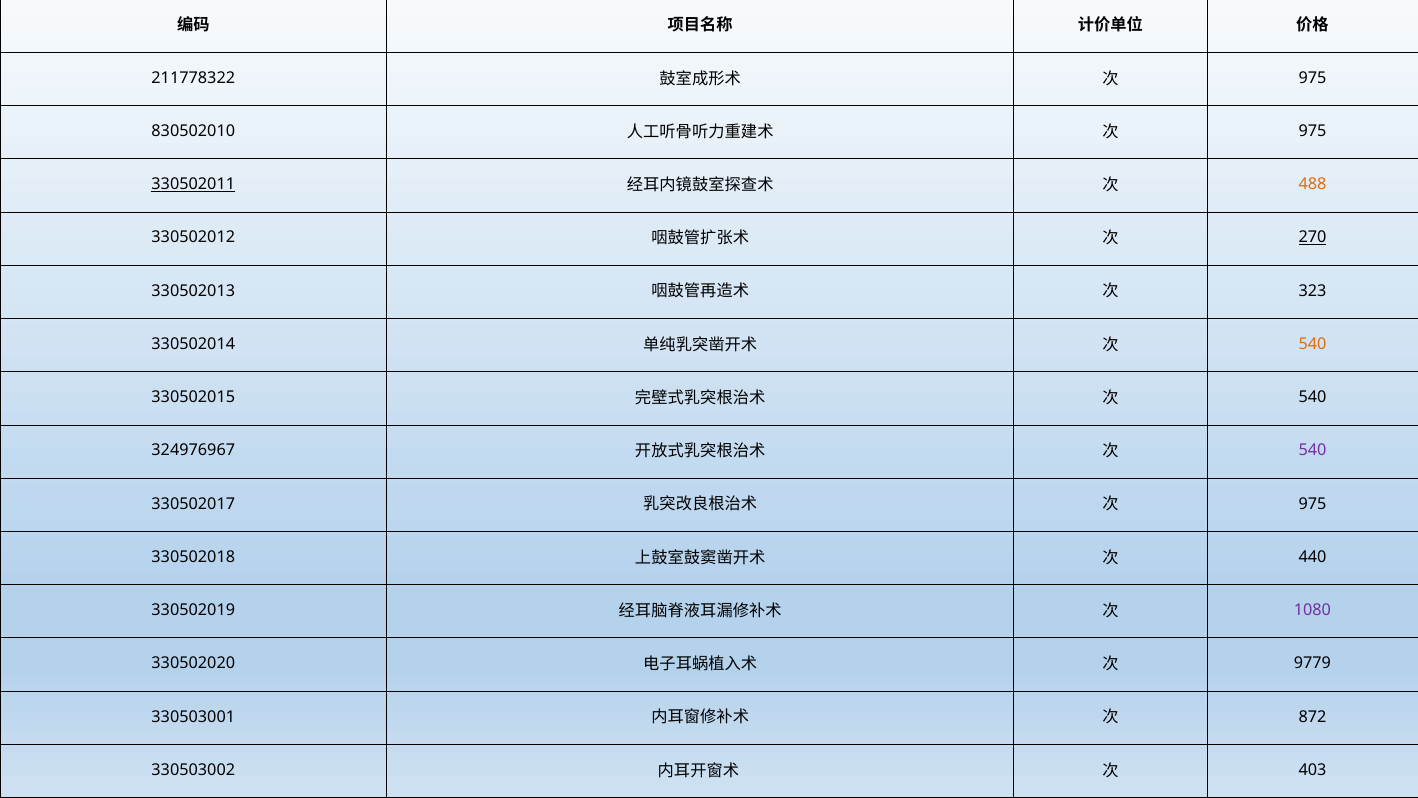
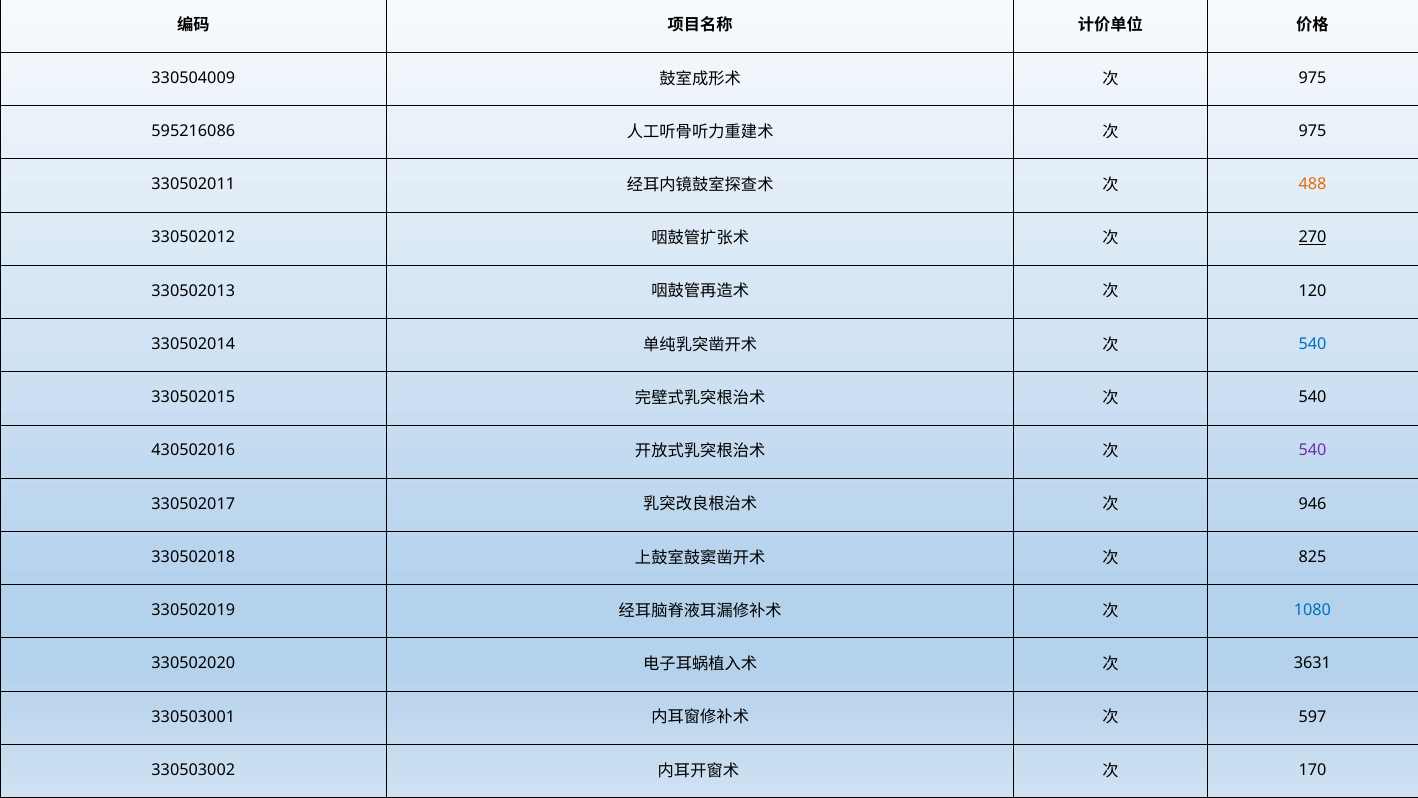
211778322: 211778322 -> 330504009 (193, 78)
830502010: 830502010 -> 595216086 (193, 131)
330502011 underline: present -> none (193, 184)
323: 323 -> 120 (1313, 291)
540 colour: orange -> blue (1313, 344)
324976967: 324976967 -> 430502016 (193, 450)
975: 975 -> 946 (1313, 503)
440: 440 -> 825 (1313, 557)
1080 colour: purple -> blue (1312, 610)
9779: 9779 -> 3631 (1312, 663)
872: 872 -> 597 (1313, 716)
403: 403 -> 170 (1313, 770)
